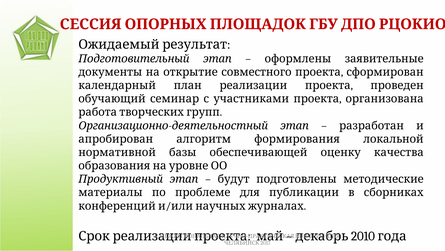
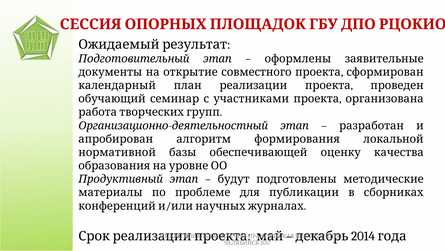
2010: 2010 -> 2014 (363, 236)
